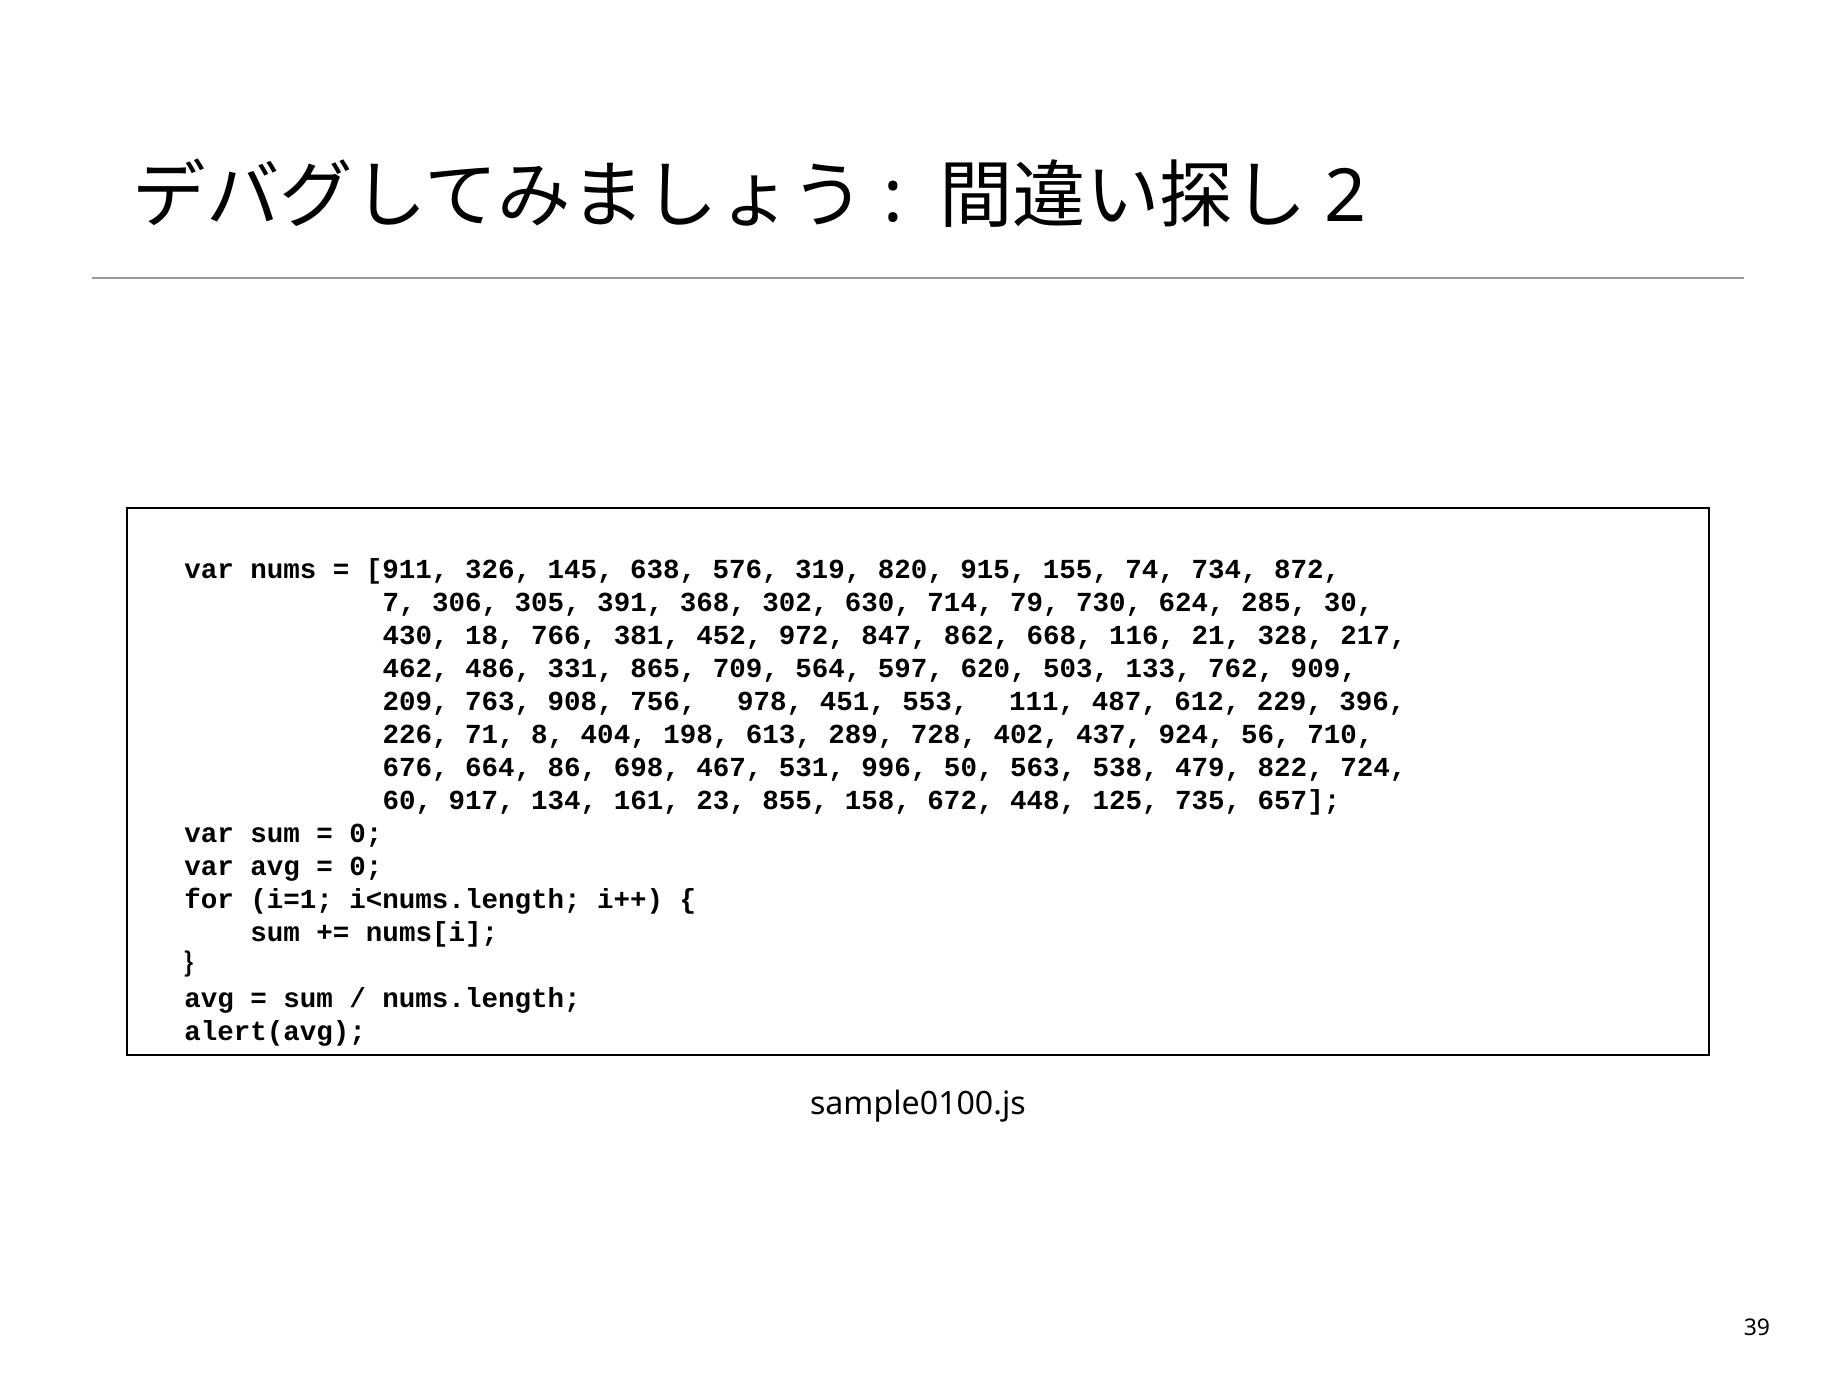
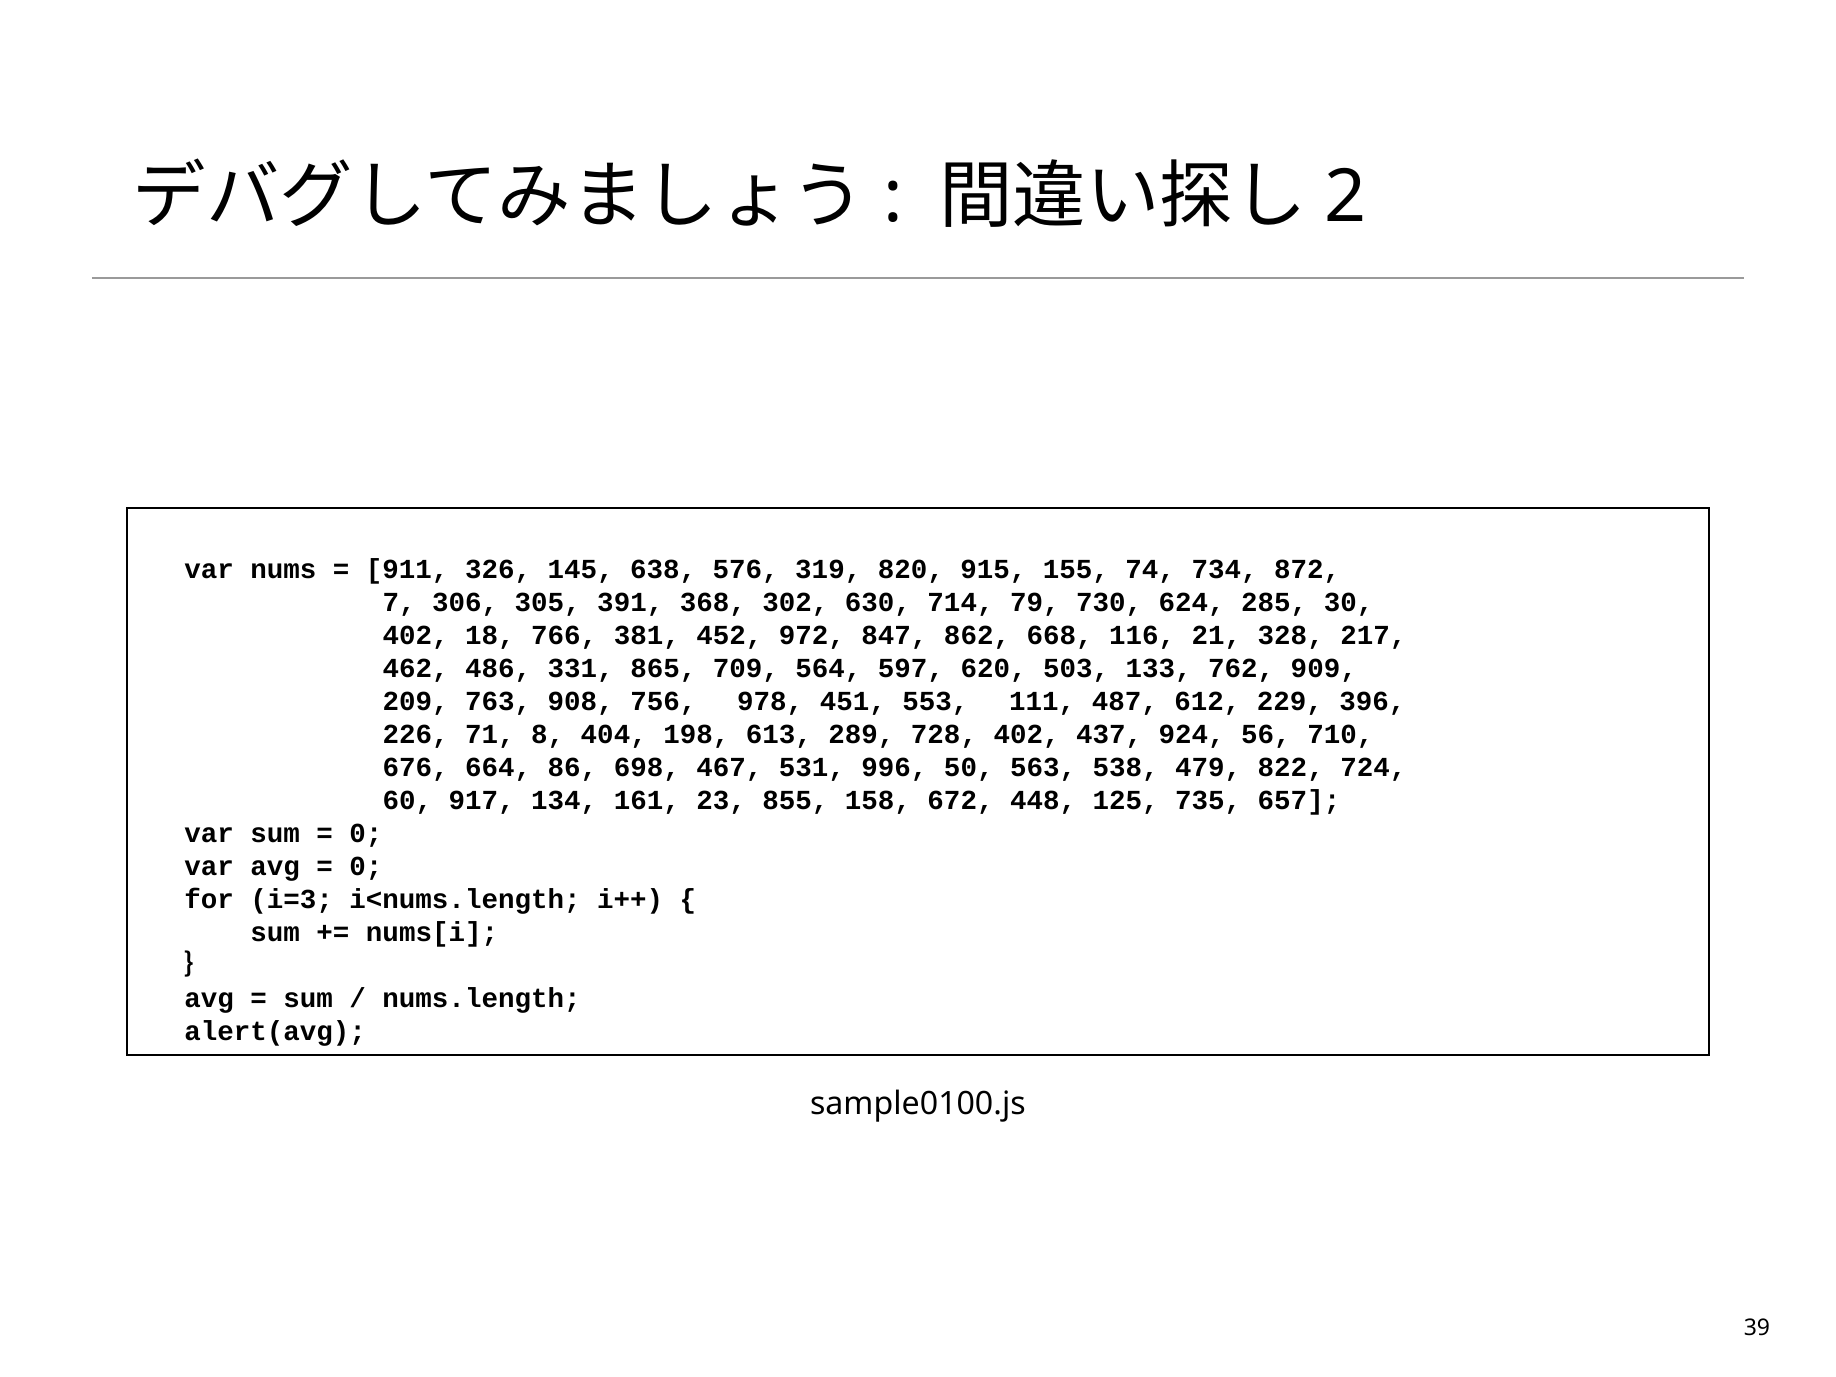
430: 430 -> 402 (416, 635)
i=1: i=1 -> i=3 (292, 899)
